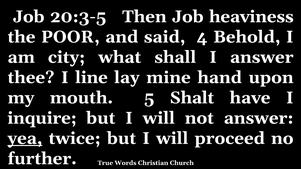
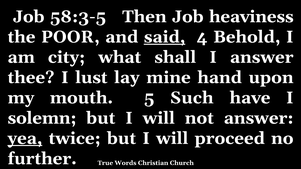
20:3-5: 20:3-5 -> 58:3-5 (78, 17)
said underline: none -> present (165, 37)
line: line -> lust (91, 78)
Shalt: Shalt -> Such (192, 98)
inquire: inquire -> solemn (42, 118)
